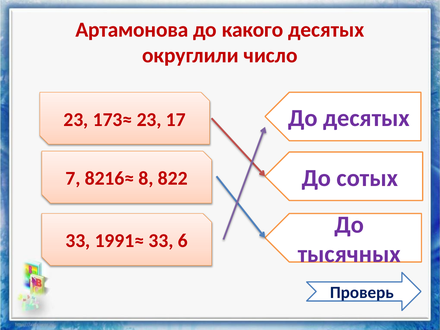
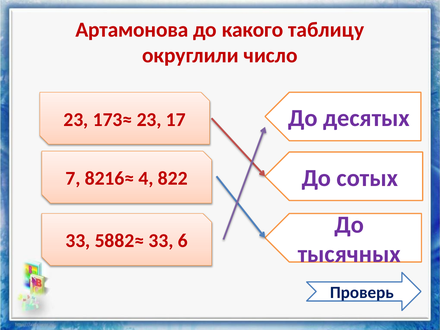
какого десятых: десятых -> таблицу (326, 30)
8: 8 -> 4 (146, 178)
1991≈: 1991≈ -> 5882≈ (119, 241)
